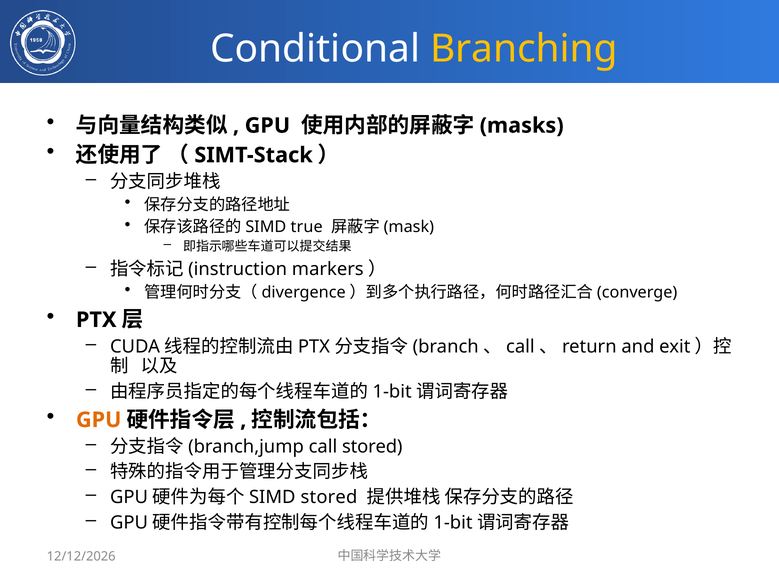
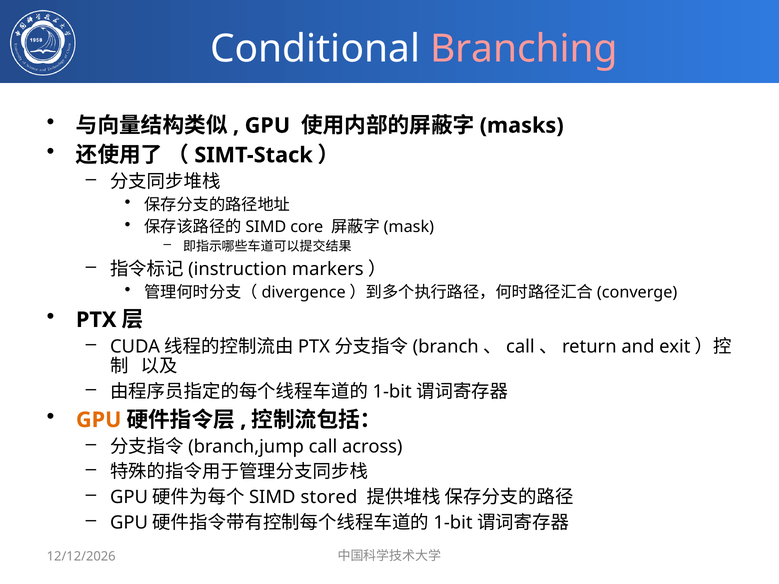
Branching colour: yellow -> pink (524, 49)
true: true -> core (307, 227)
call stored: stored -> across (372, 447)
